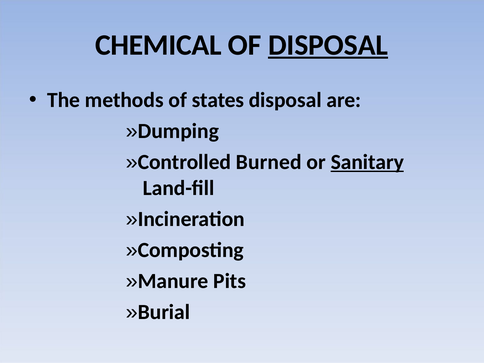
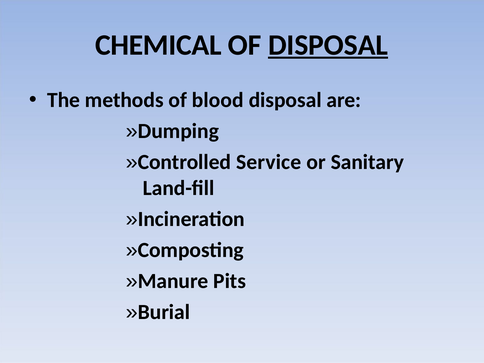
states: states -> blood (218, 100)
Burned: Burned -> Service (269, 162)
Sanitary underline: present -> none (367, 162)
